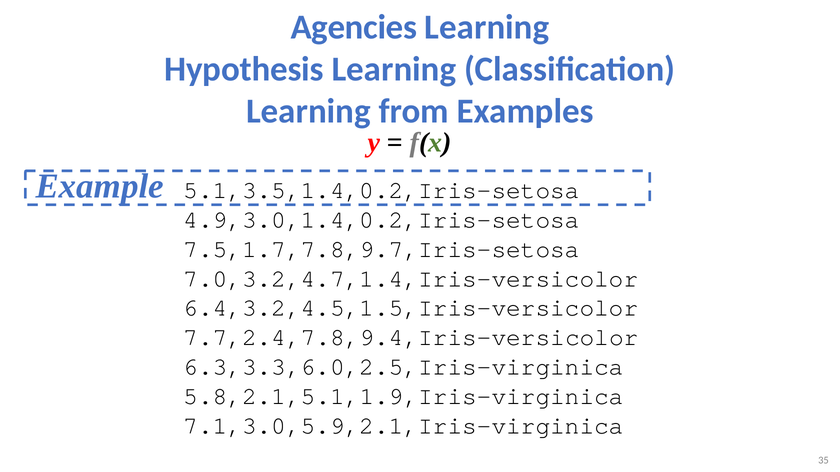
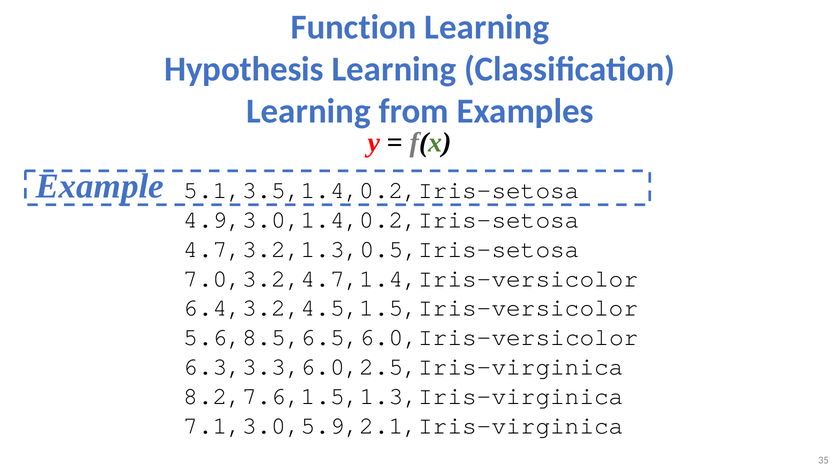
Agencies: Agencies -> Function (354, 27)
7.5,1.7,7.8,9.7,Iris-setosa: 7.5,1.7,7.8,9.7,Iris-setosa -> 4.7,3.2,1.3,0.5,Iris-setosa (382, 249)
7.7,2.4,7.8,9.4,Iris-versicolor: 7.7,2.4,7.8,9.4,Iris-versicolor -> 5.6,8.5,6.5,6.0,Iris-versicolor (411, 338)
5.8,2.1,5.1,1.9,Iris-virginica: 5.8,2.1,5.1,1.9,Iris-virginica -> 8.2,7.6,1.5,1.3,Iris-virginica (404, 396)
